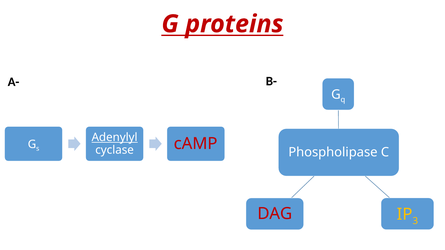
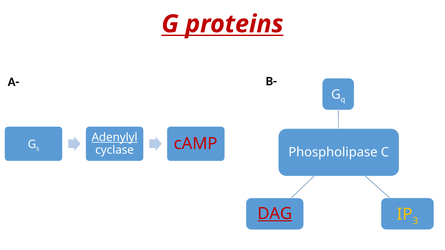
DAG underline: none -> present (275, 214)
